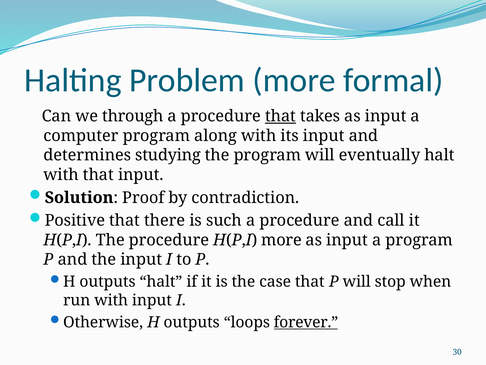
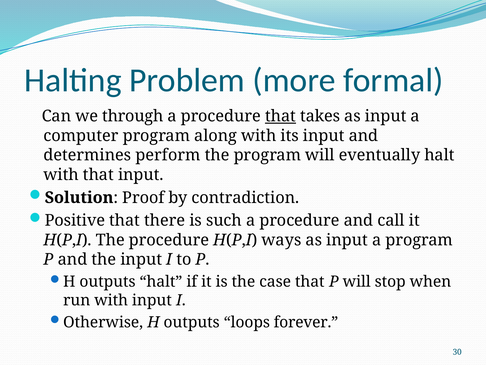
studying: studying -> perform (168, 155)
H(P,I more: more -> ways (281, 240)
forever underline: present -> none (306, 322)
